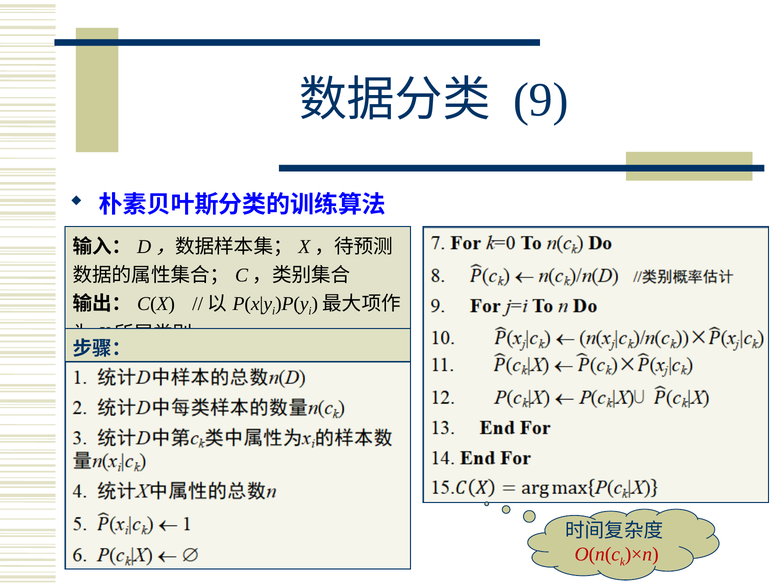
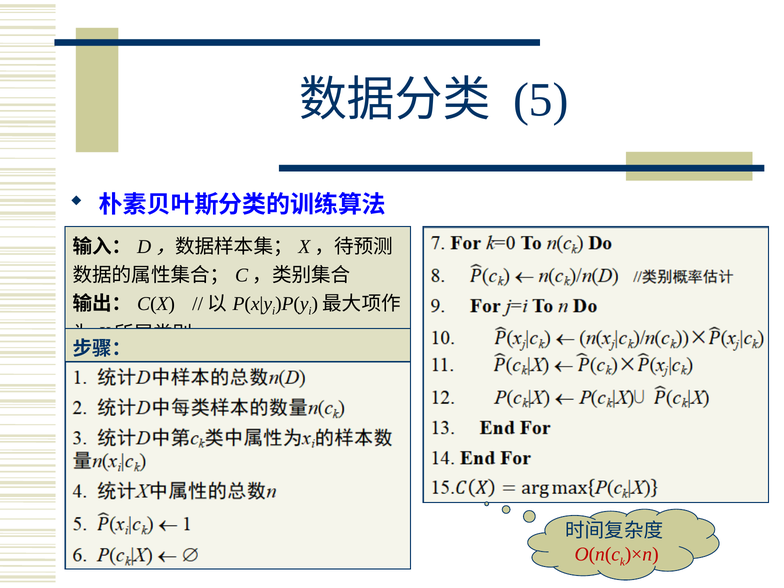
9: 9 -> 5 (541, 100)
